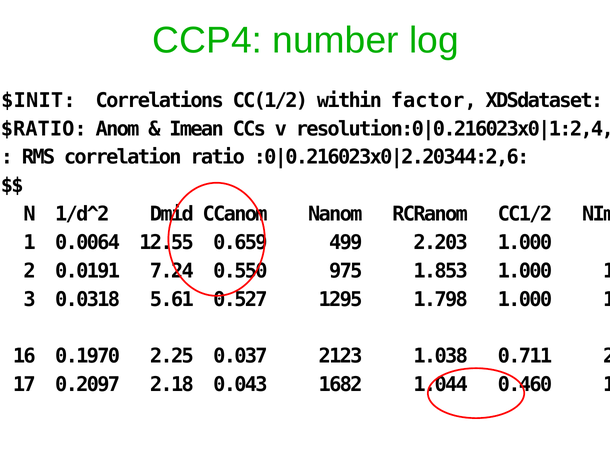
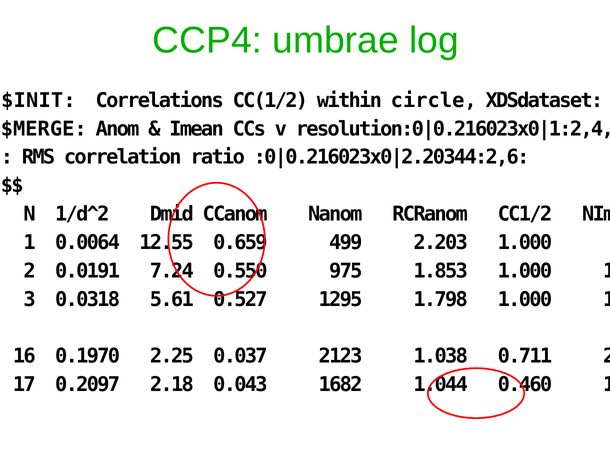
number: number -> umbrae (336, 41)
factor: factor -> circle (434, 100)
$RATIO: $RATIO -> $MERGE (44, 129)
